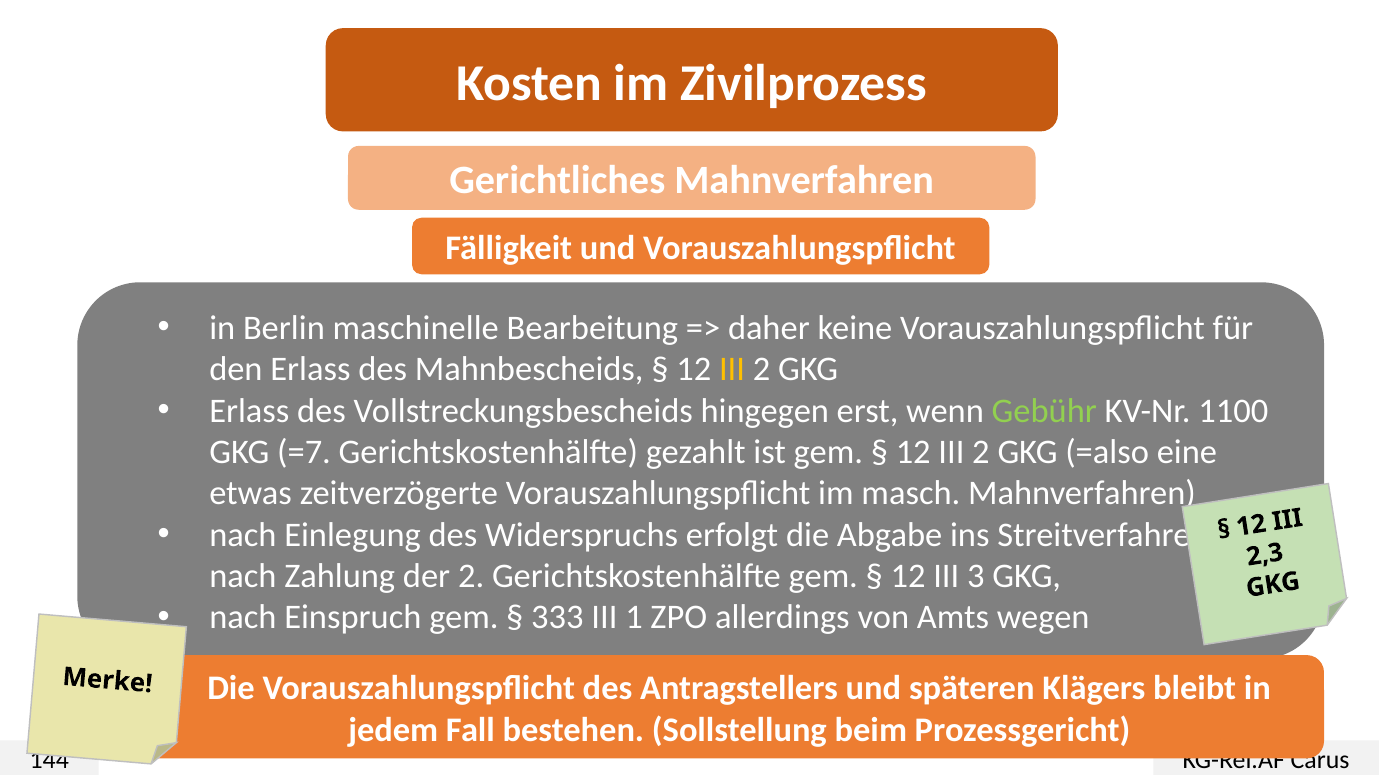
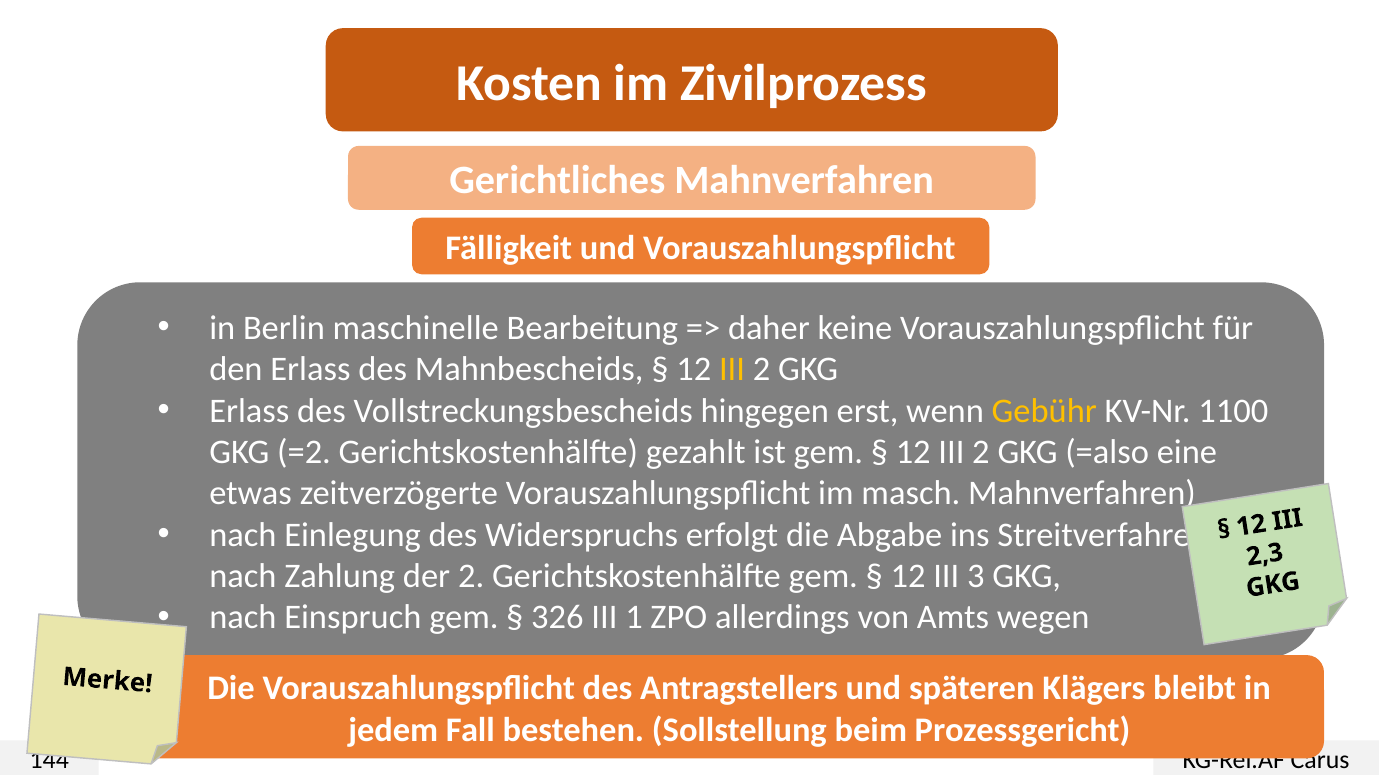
Gebühr colour: light green -> yellow (1044, 411)
=7: =7 -> =2 (304, 453)
333: 333 -> 326 (557, 618)
